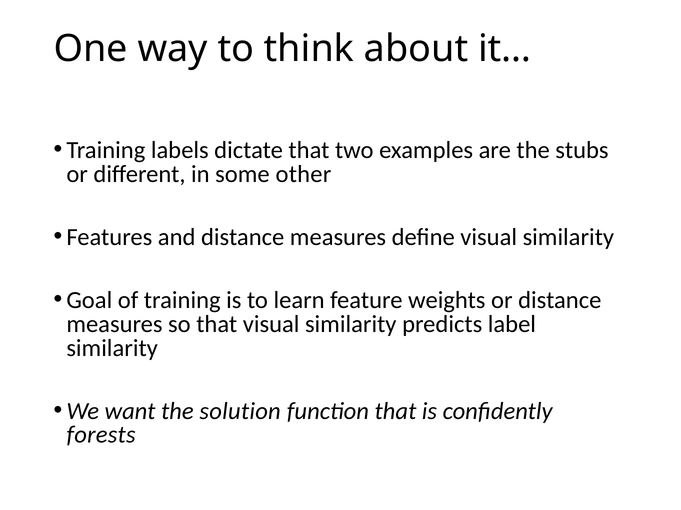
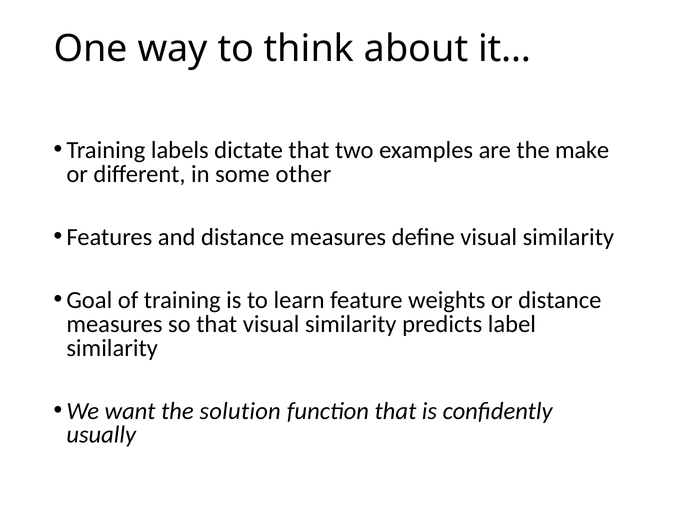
stubs: stubs -> make (582, 150)
forests: forests -> usually (101, 436)
